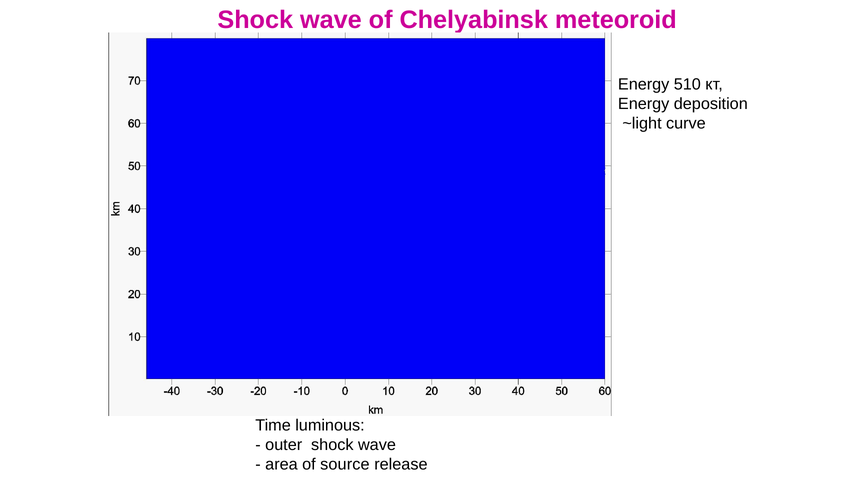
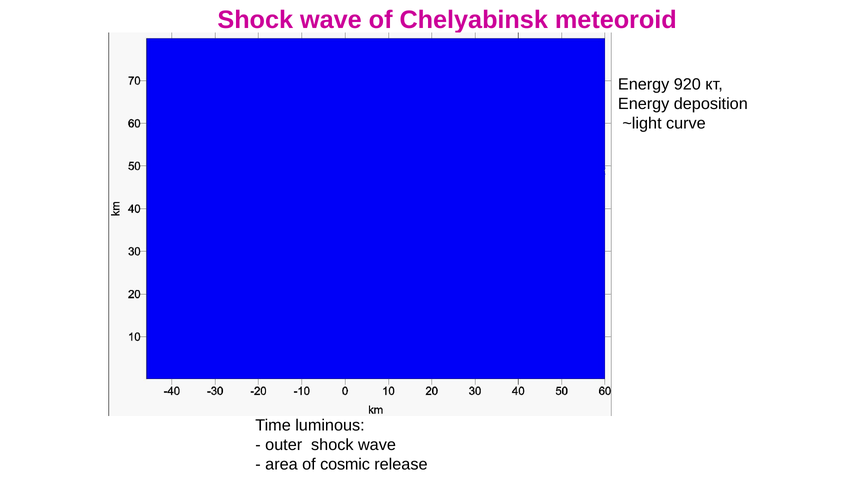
510: 510 -> 920 (687, 84)
source: source -> cosmic (345, 464)
